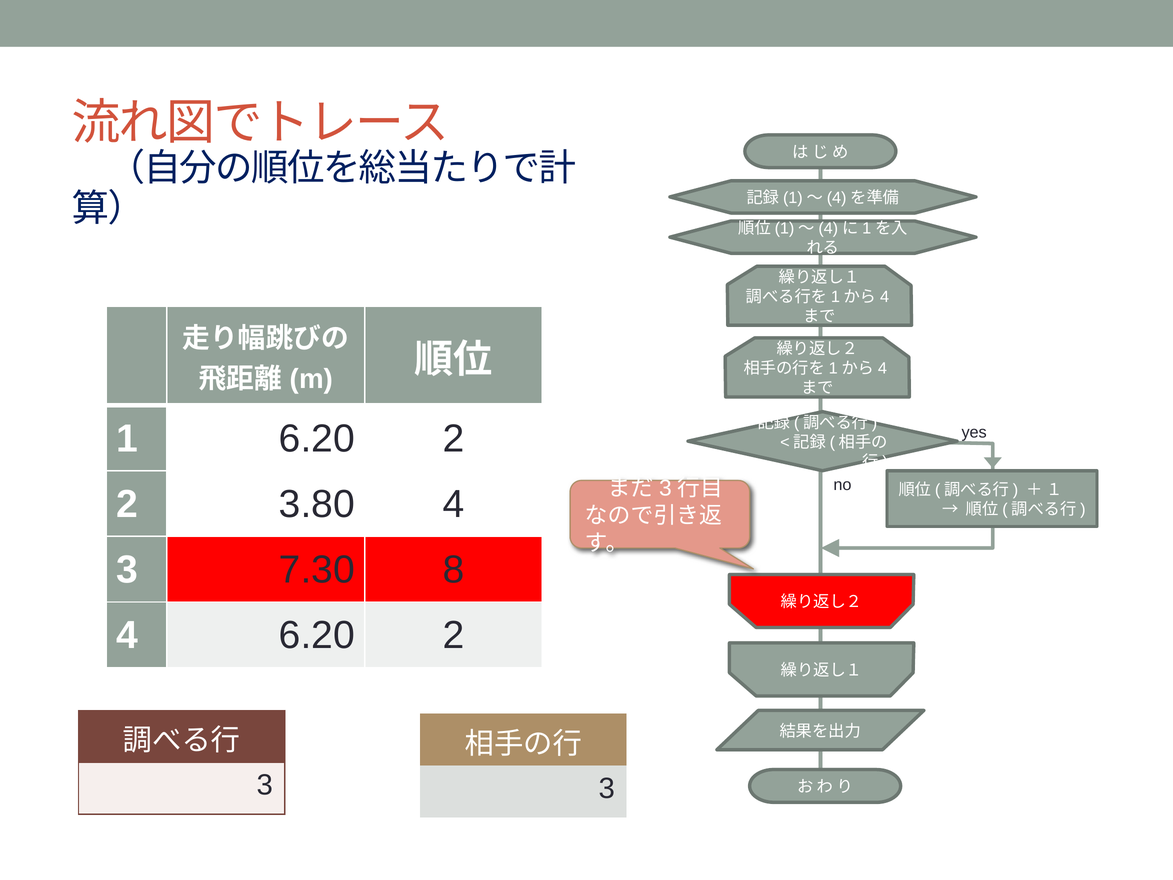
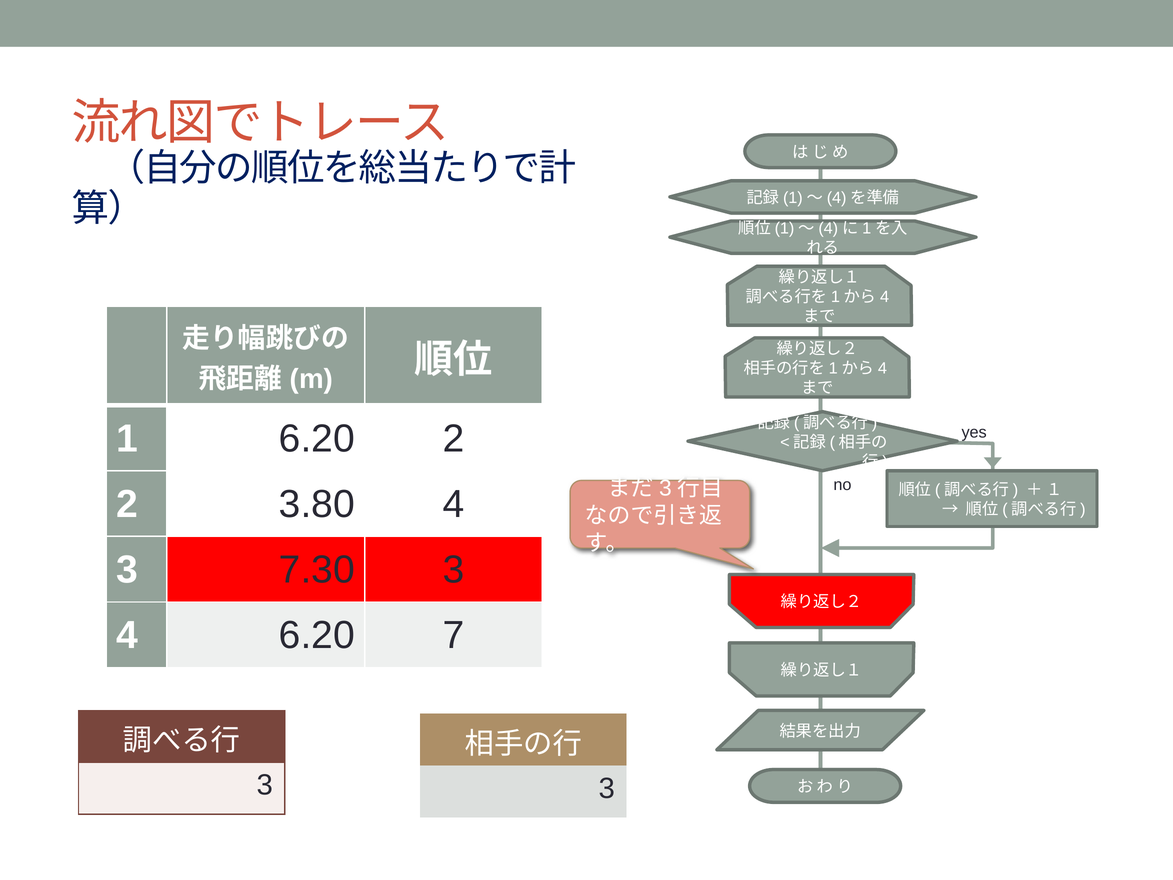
7.30 8: 8 -> 3 (453, 570)
4 6.20 2: 2 -> 7 (453, 635)
